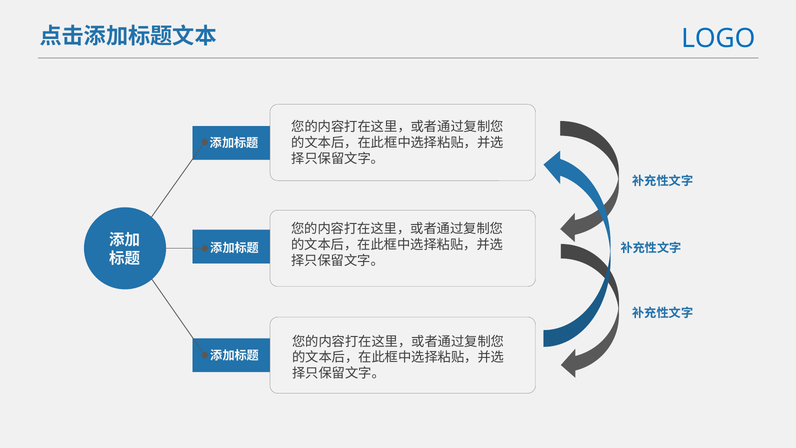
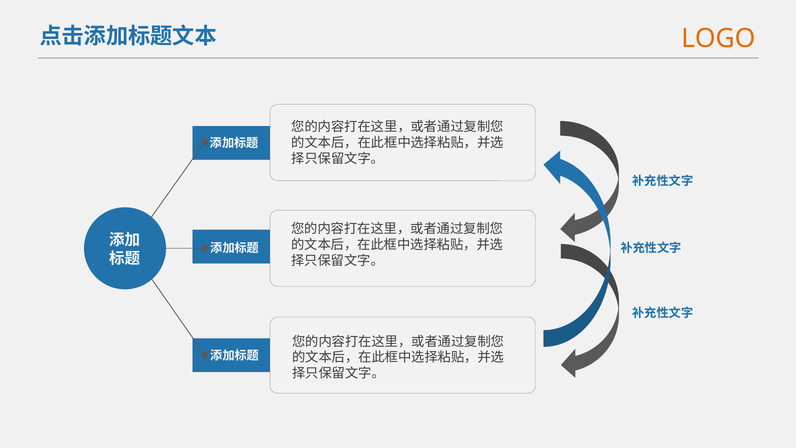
LOGO colour: blue -> orange (718, 39)
